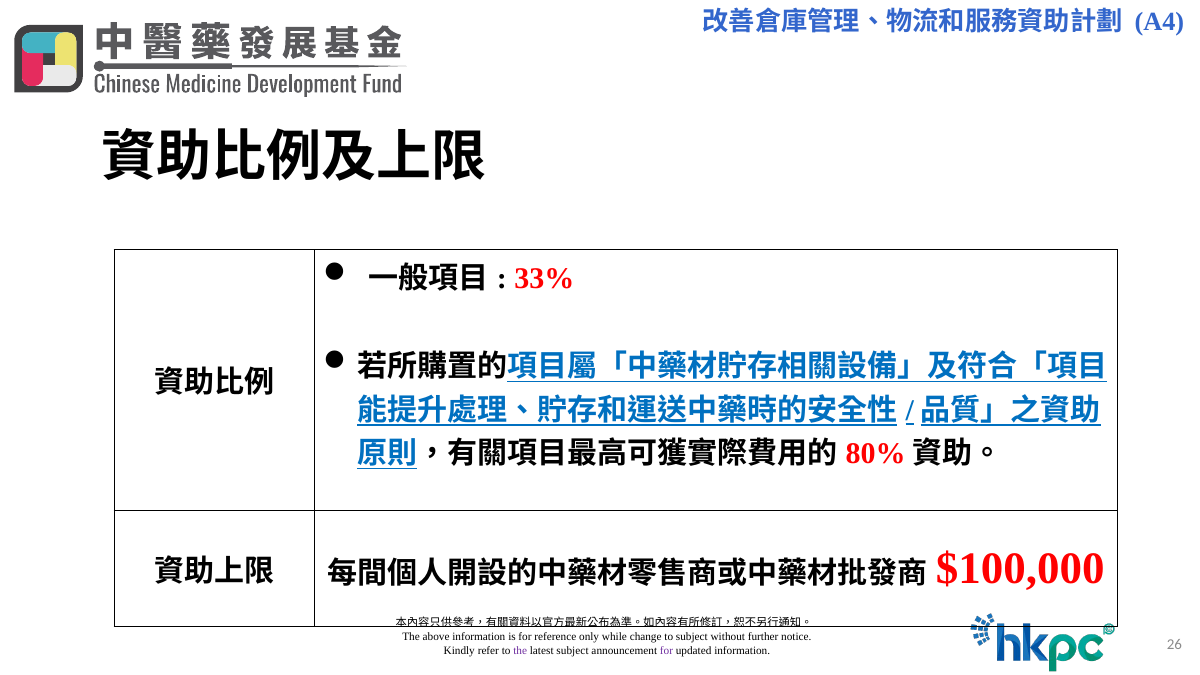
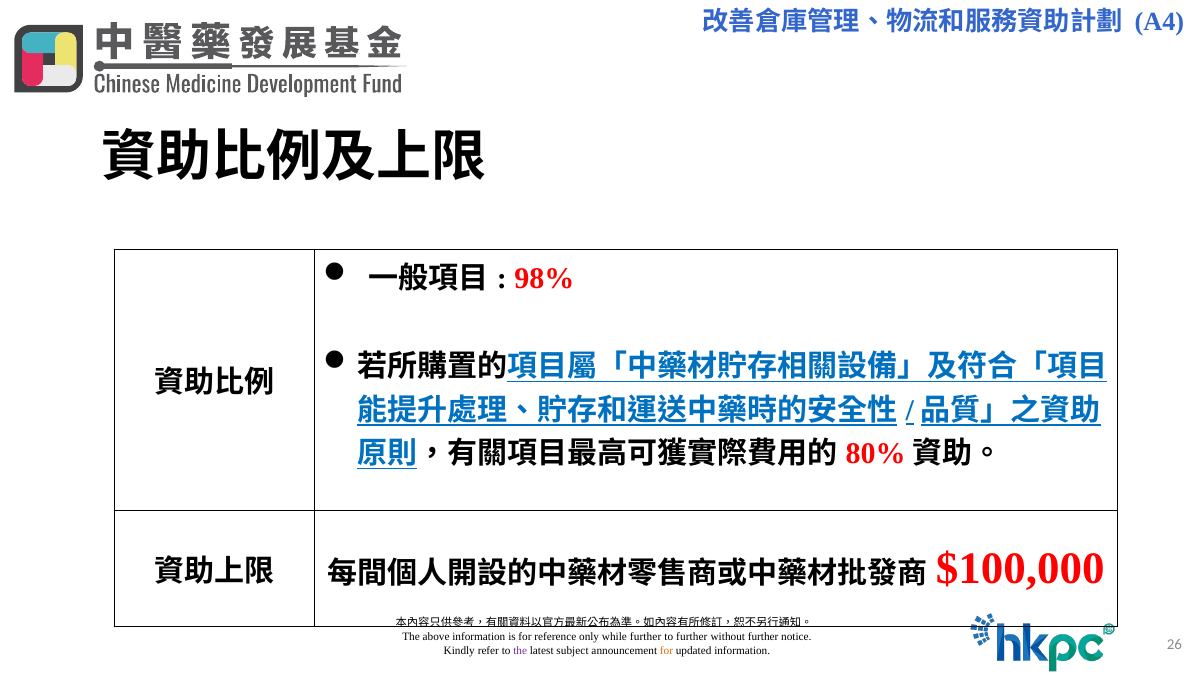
33%: 33% -> 98% (544, 279)
while change: change -> further (646, 637)
to subject: subject -> further (692, 637)
for colour: purple -> orange (666, 650)
